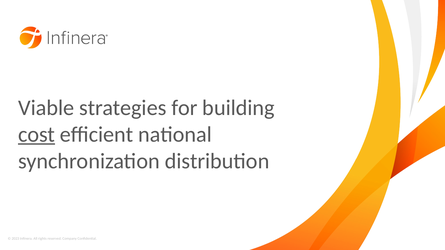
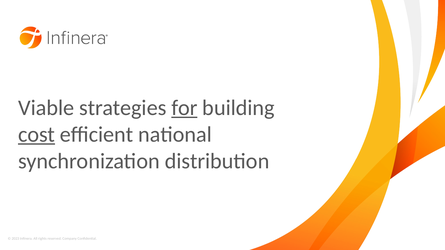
for underline: none -> present (184, 108)
